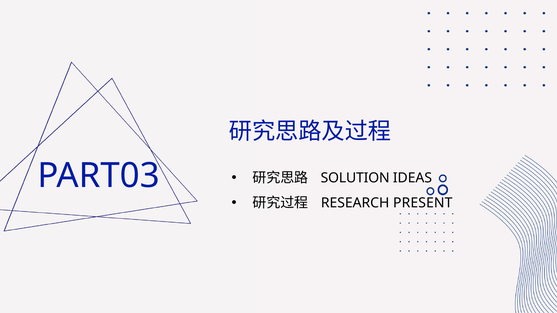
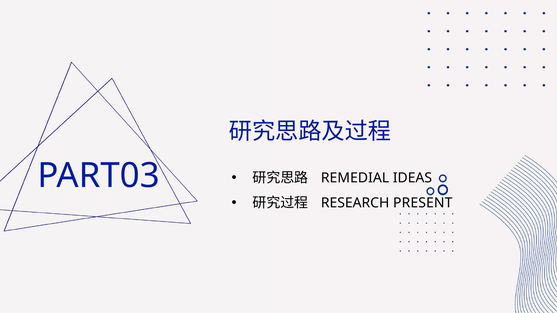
SOLUTION: SOLUTION -> REMEDIAL (355, 178)
